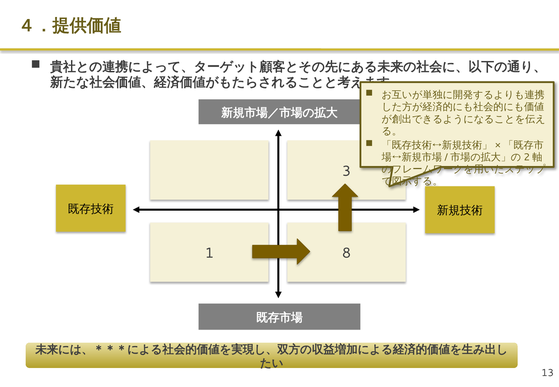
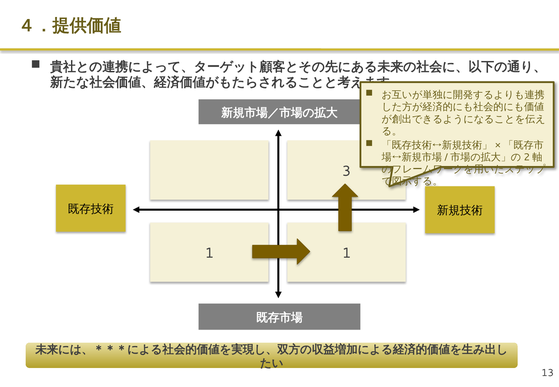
1 8: 8 -> 1 (347, 253)
